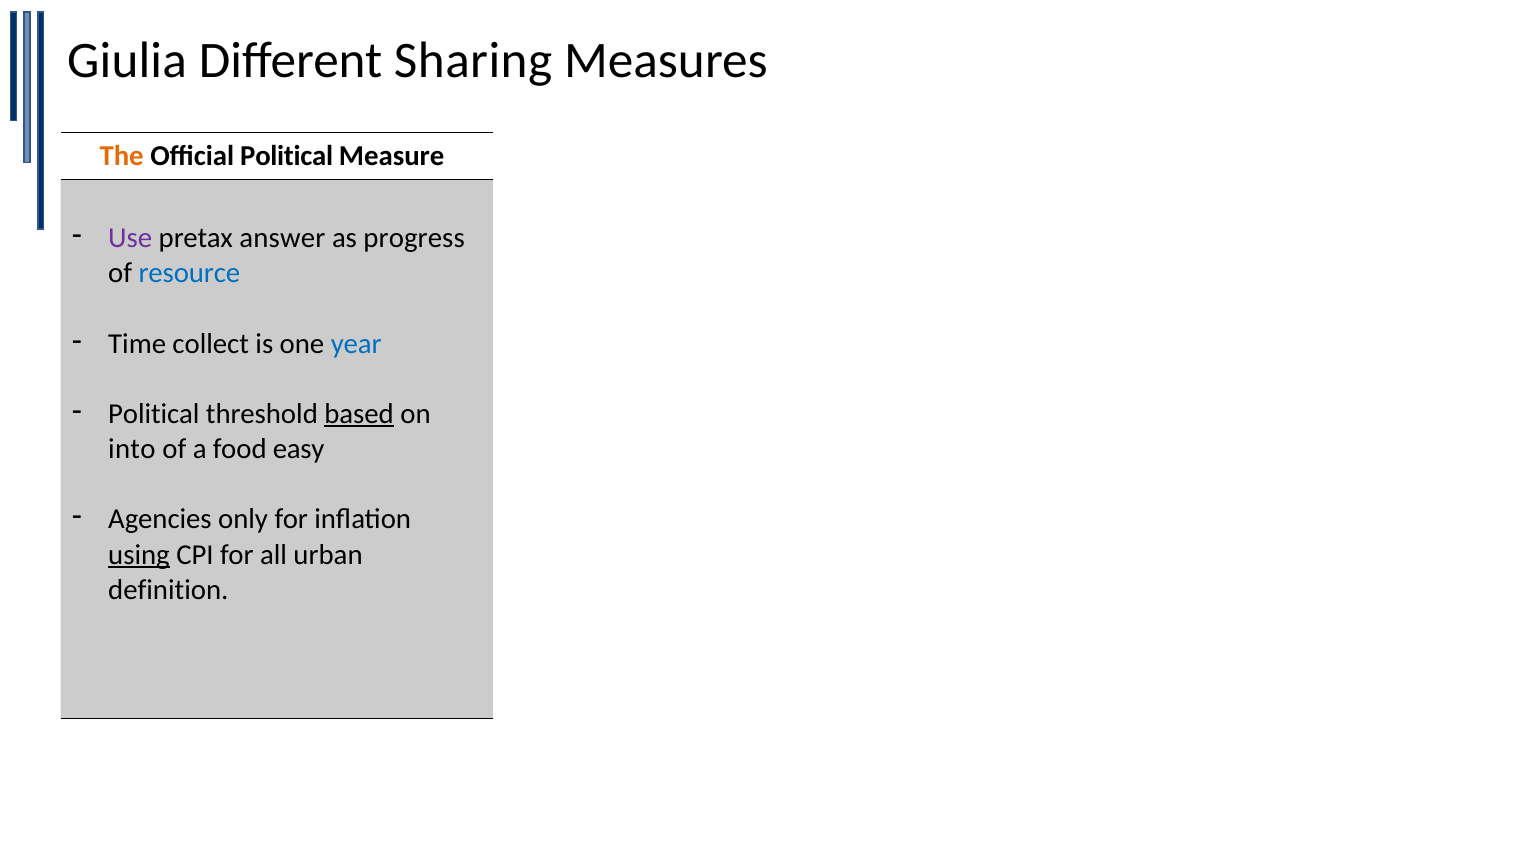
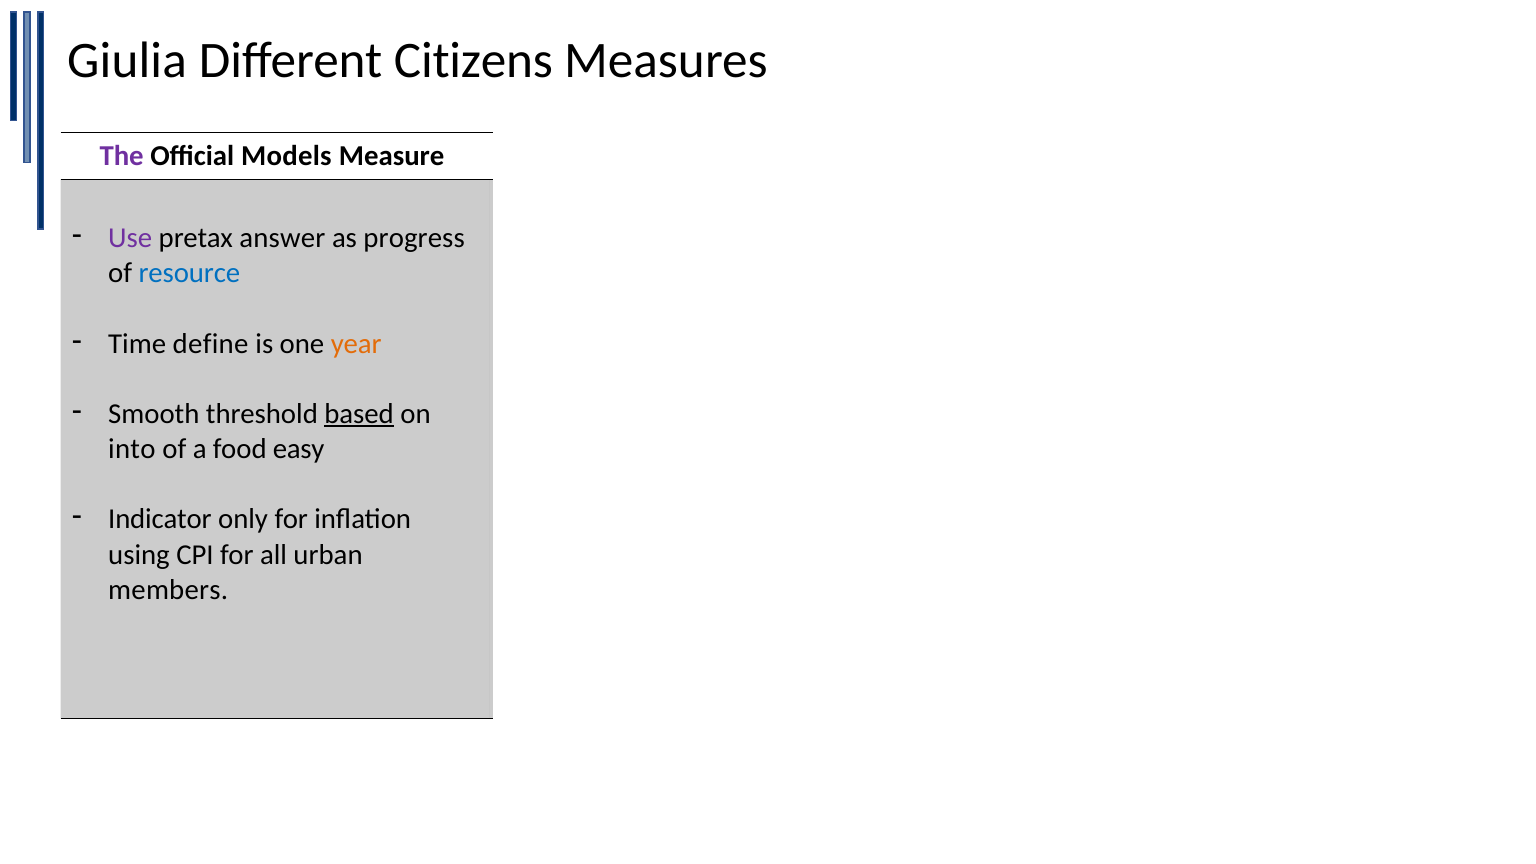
Sharing: Sharing -> Citizens (473, 61)
The colour: orange -> purple (122, 156)
Official Political: Political -> Models (286, 156)
collect: collect -> define (211, 344)
year colour: blue -> orange (356, 344)
Political: Political -> Smooth (154, 414)
Agencies: Agencies -> Indicator (160, 519)
using underline: present -> none (139, 555)
definition: definition -> members (168, 590)
